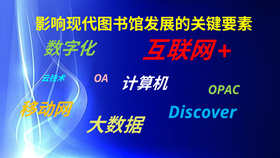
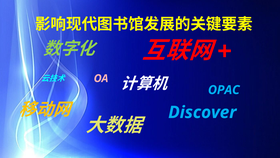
OPAC colour: light green -> light blue (224, 90)
